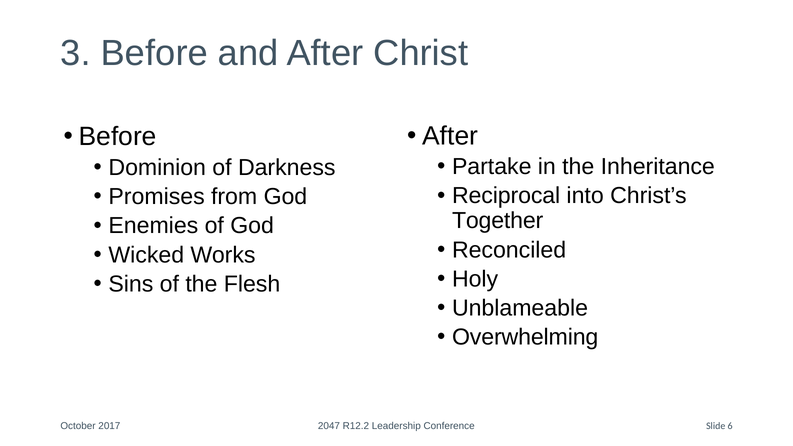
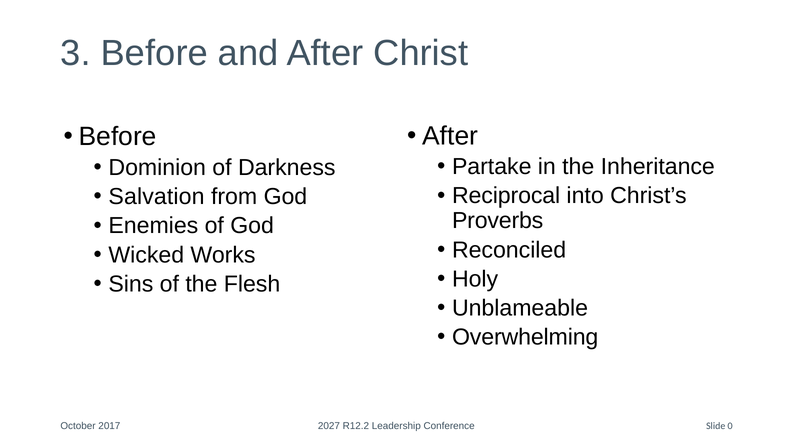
Promises: Promises -> Salvation (157, 197)
Together: Together -> Proverbs (498, 221)
2047: 2047 -> 2027 (329, 426)
6: 6 -> 0 (730, 426)
